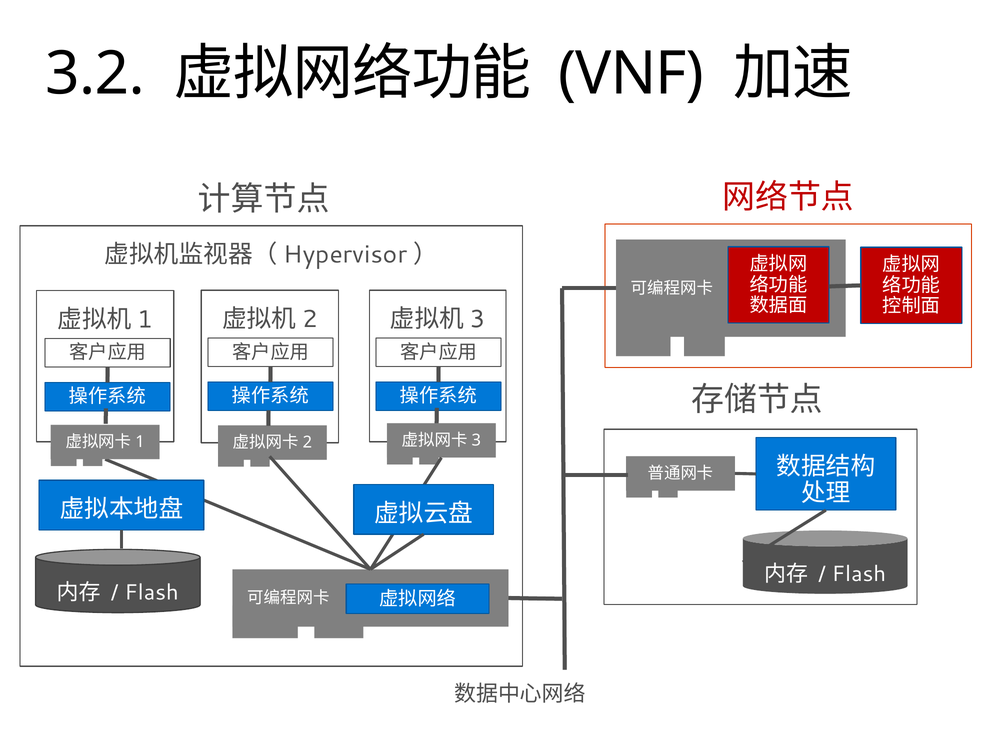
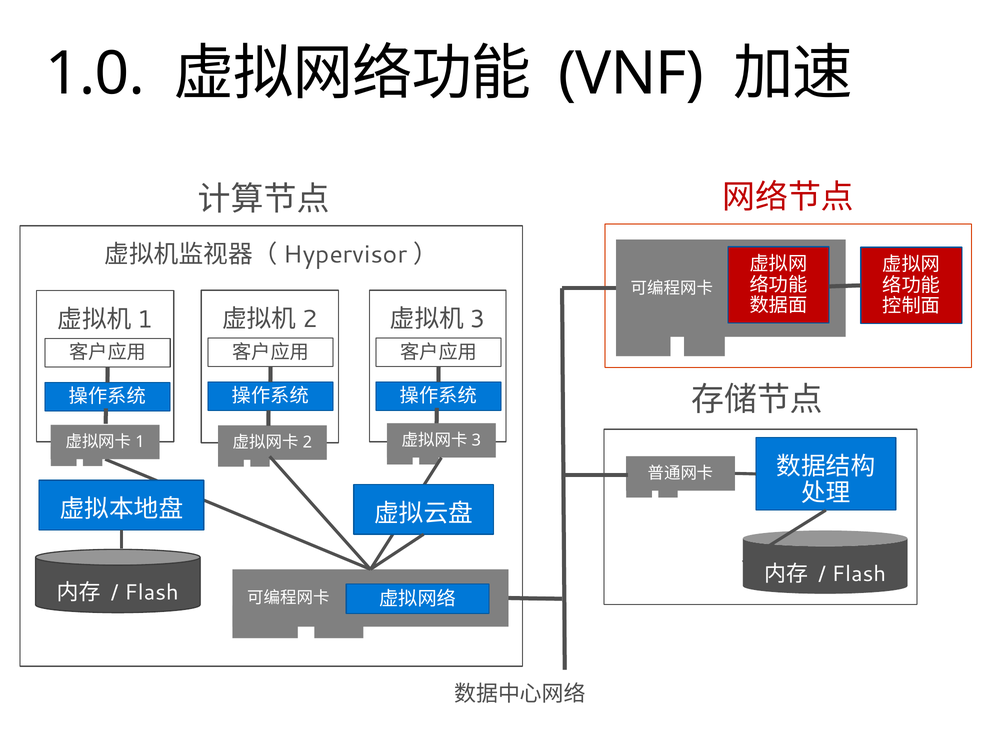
3.2: 3.2 -> 1.0 (95, 74)
